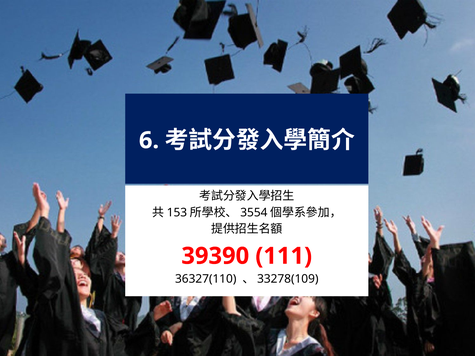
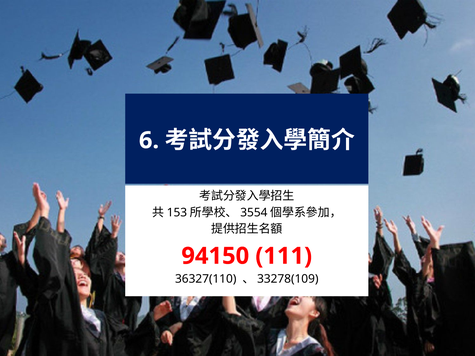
39390: 39390 -> 94150 (215, 256)
